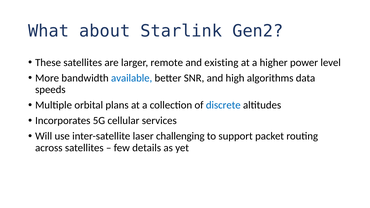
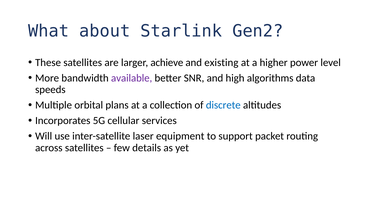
remote: remote -> achieve (167, 63)
available colour: blue -> purple (132, 78)
challenging: challenging -> equipment (180, 136)
